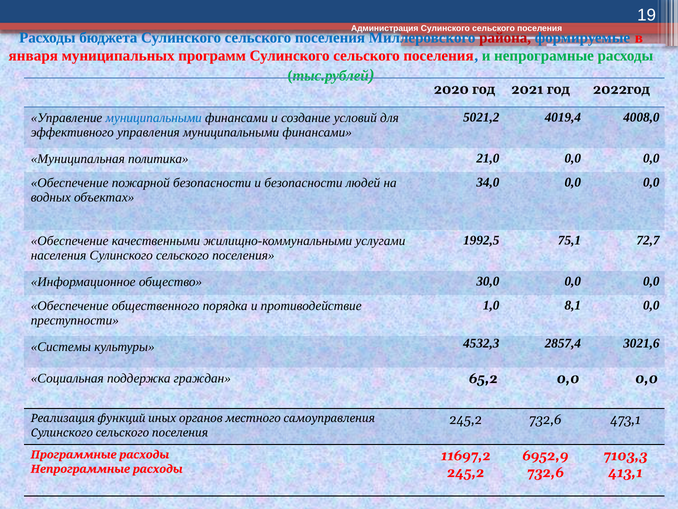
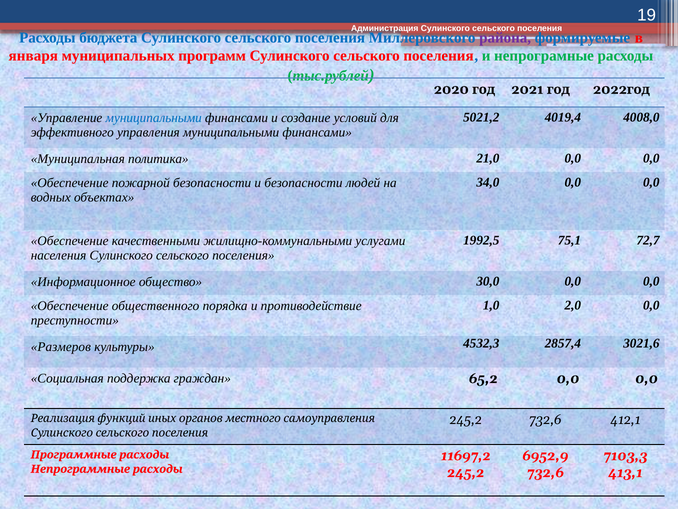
района colour: red -> purple (505, 38)
8,1: 8,1 -> 2,0 (573, 305)
Системы: Системы -> Размеров (61, 347)
473,1: 473,1 -> 412,1 (625, 419)
